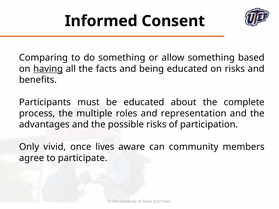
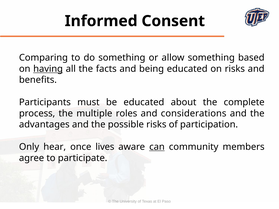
representation: representation -> considerations (194, 114)
vivid: vivid -> hear (55, 147)
can underline: none -> present (157, 147)
